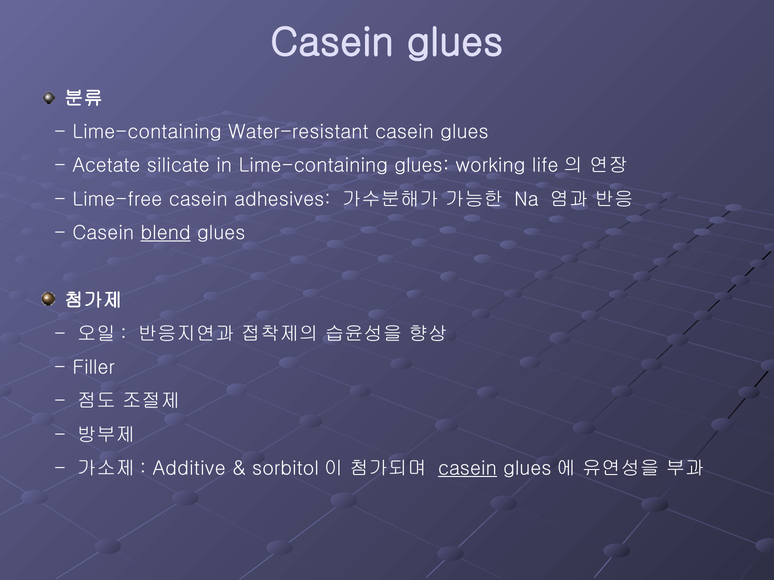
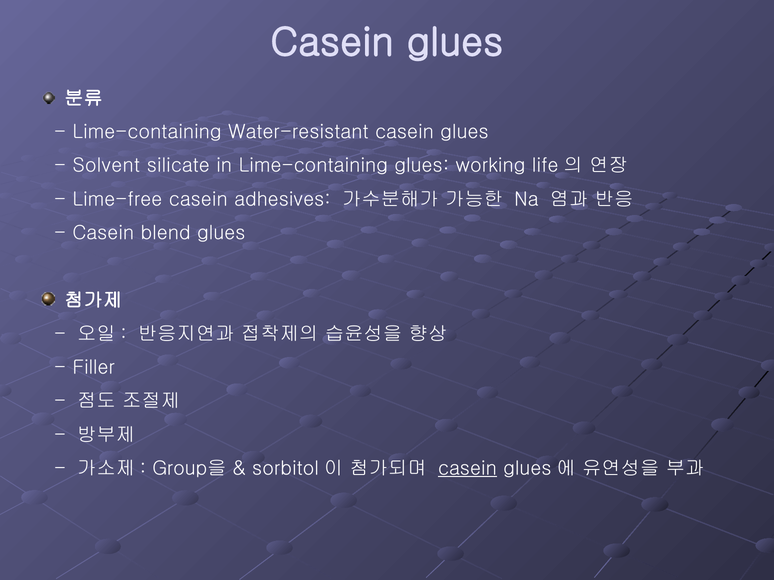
Acetate: Acetate -> Solvent (106, 166)
blend underline: present -> none (166, 233)
Additive: Additive -> Group을 (189, 469)
